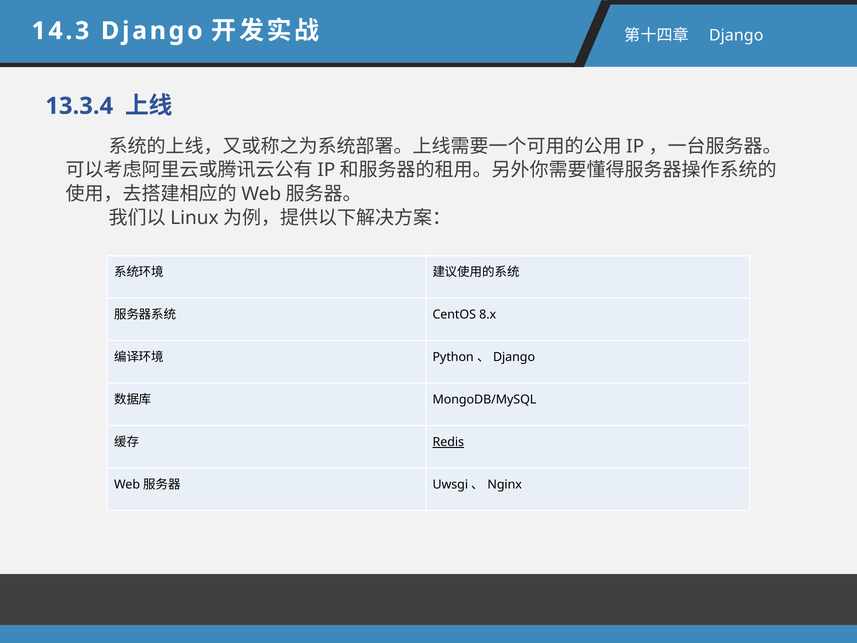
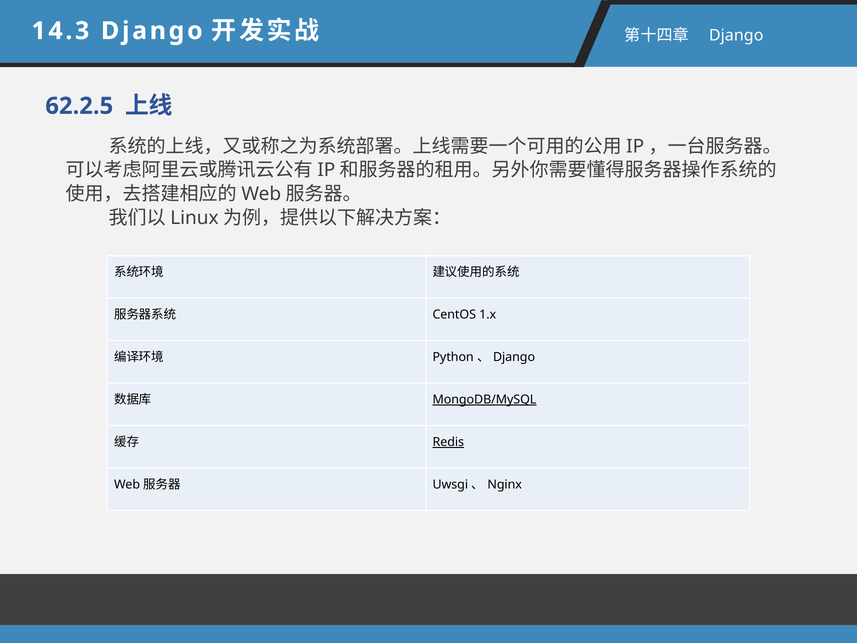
13.3.4: 13.3.4 -> 62.2.5 (79, 106)
8.x: 8.x -> 1.x (488, 315)
MongoDB/MySQL underline: none -> present (484, 400)
